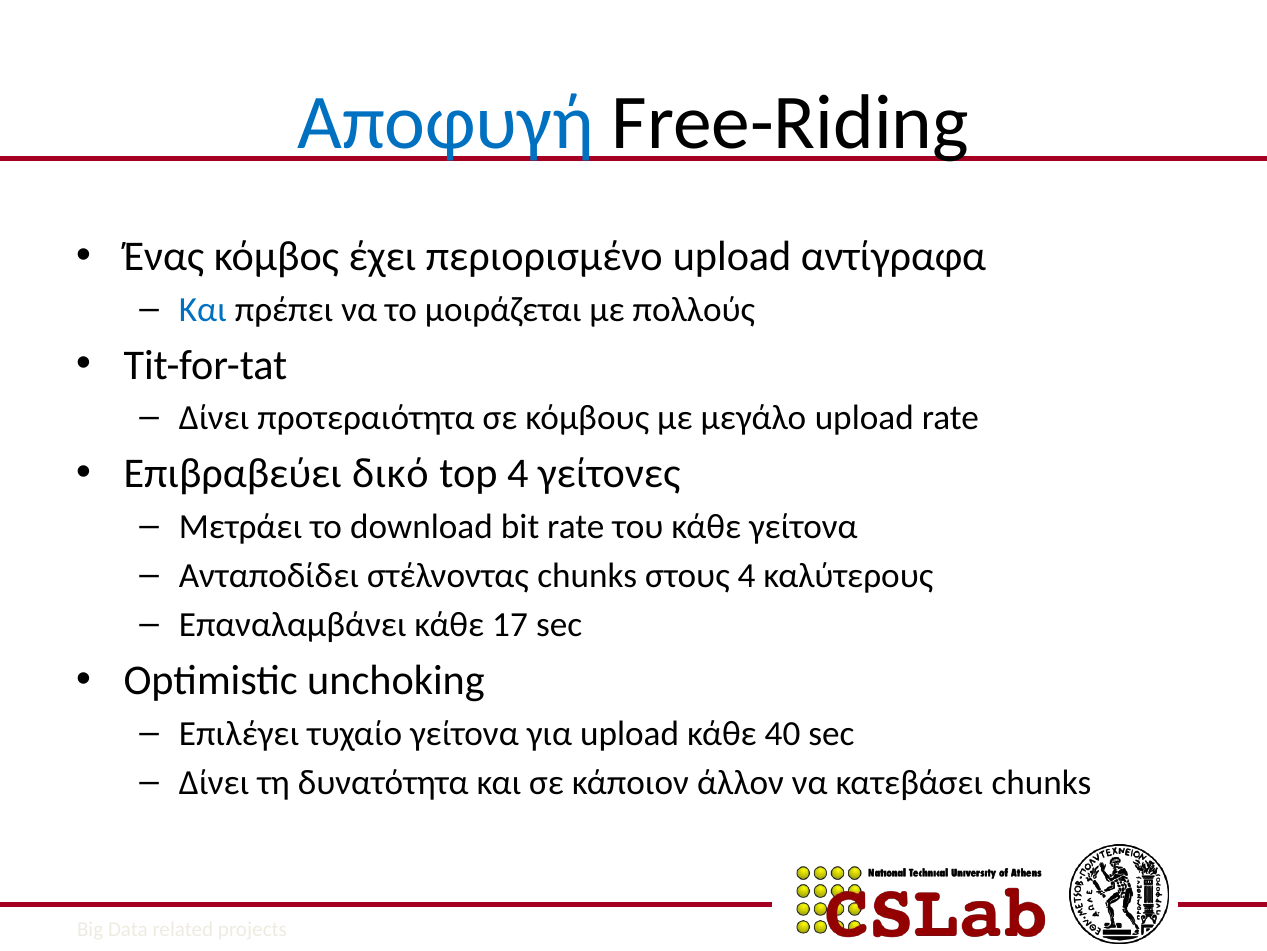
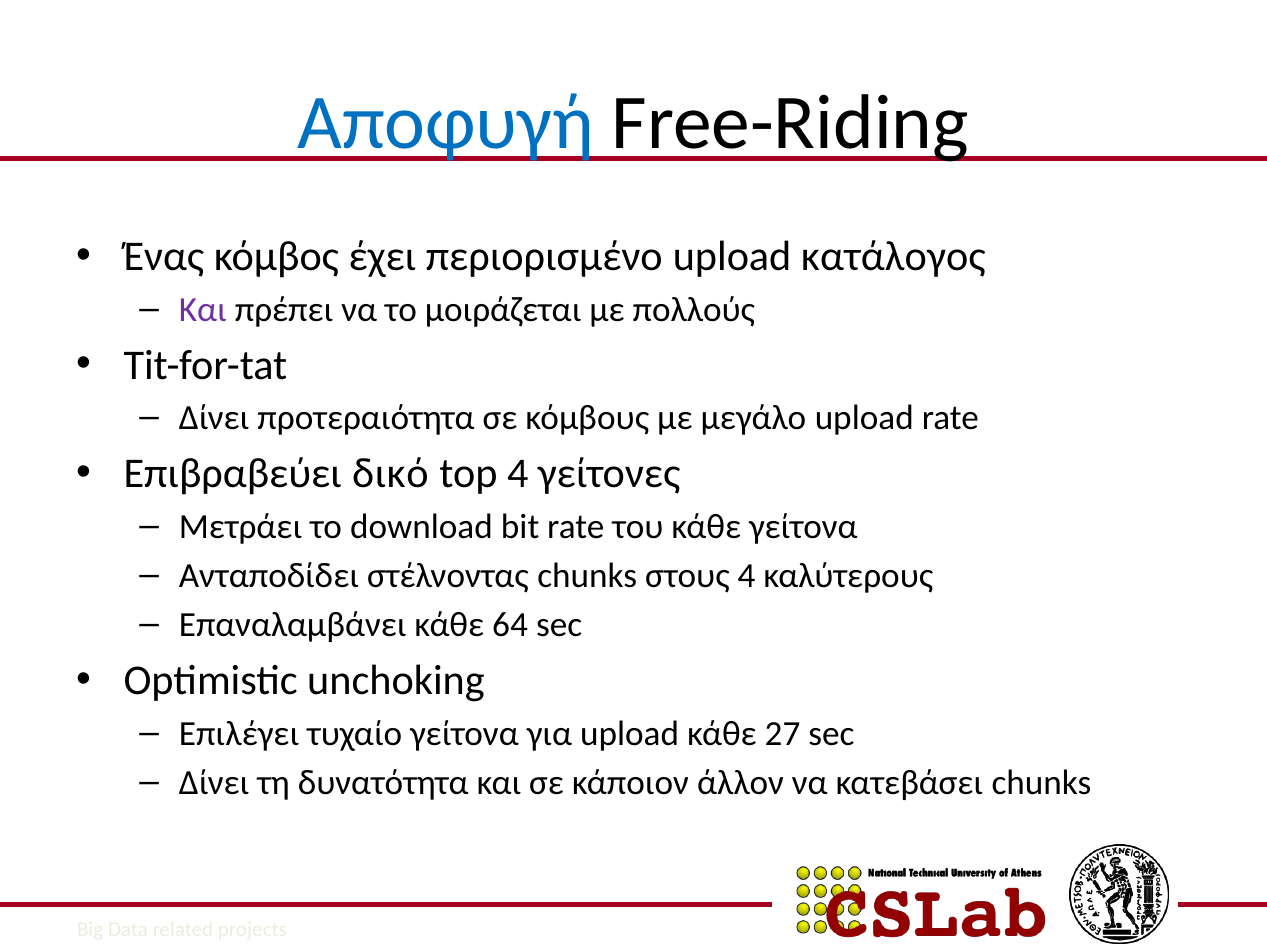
αντίγραφα: αντίγραφα -> κατάλογος (893, 256)
Και colour: blue -> purple (203, 309)
17: 17 -> 64 (510, 625)
40: 40 -> 27 (783, 733)
